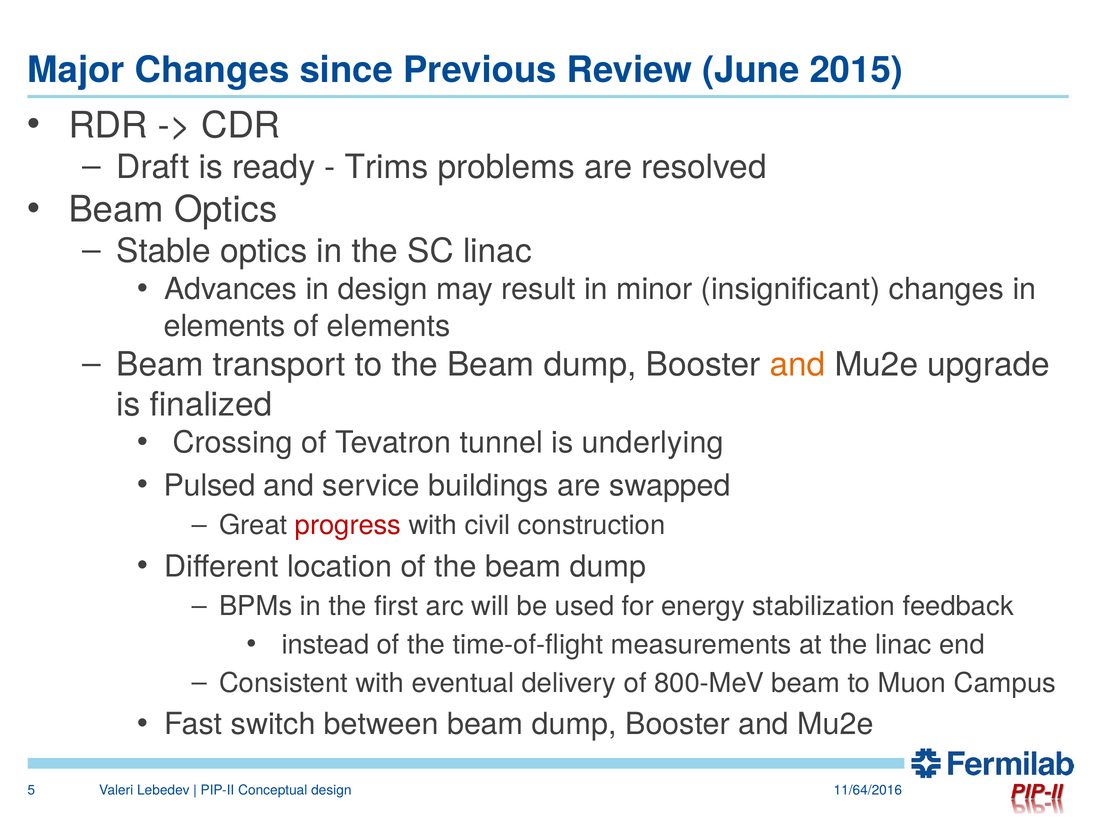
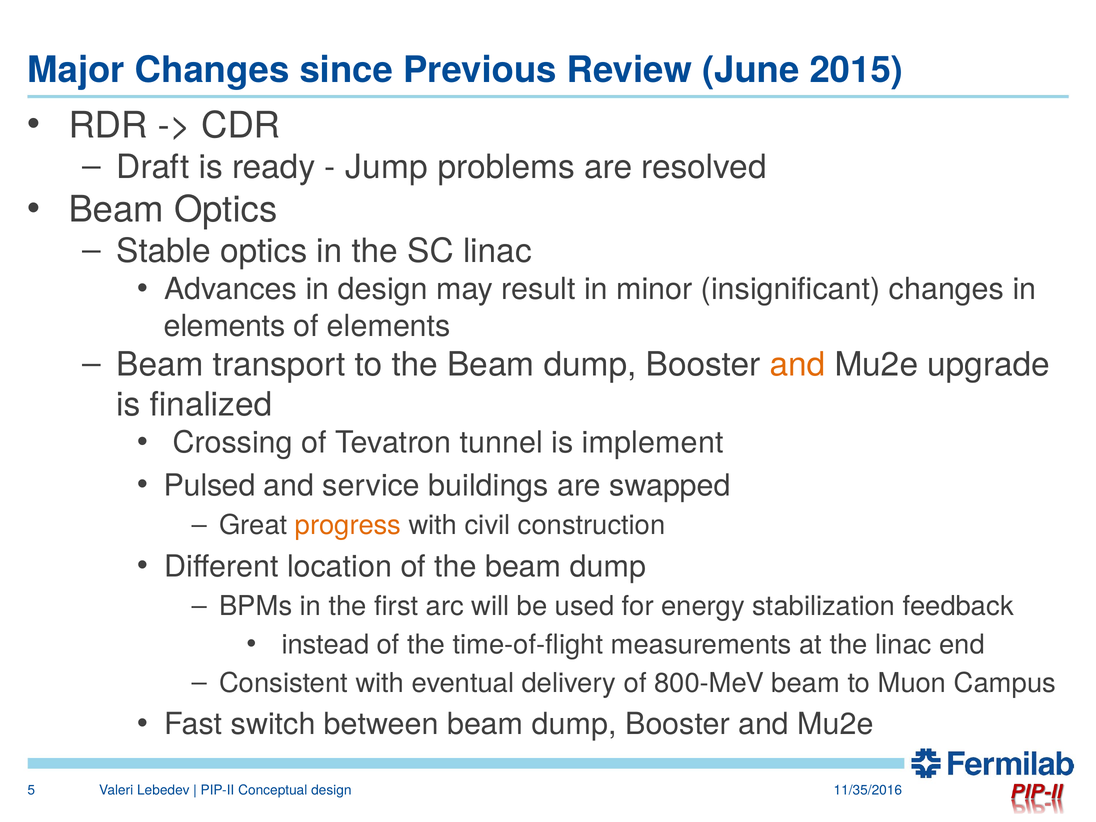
Trims: Trims -> Jump (387, 167)
underlying: underlying -> implement (653, 443)
progress colour: red -> orange (348, 525)
11/64/2016: 11/64/2016 -> 11/35/2016 (868, 790)
